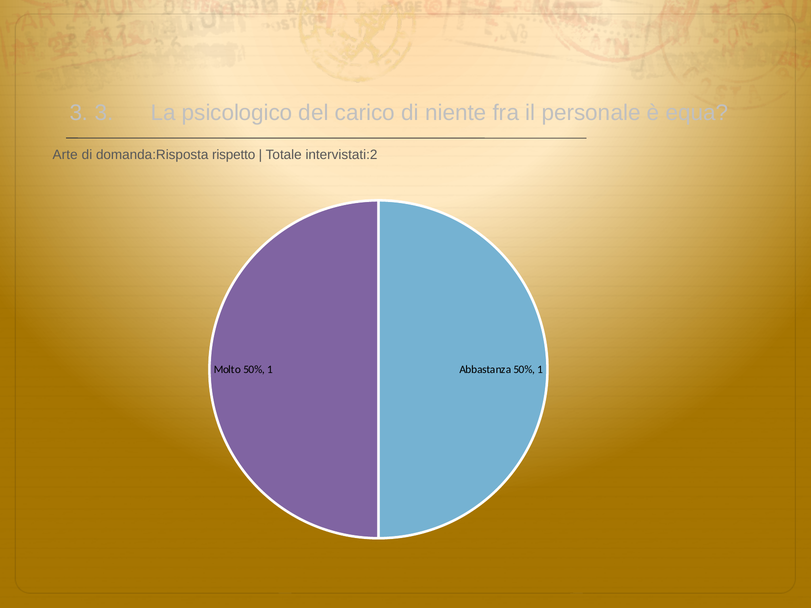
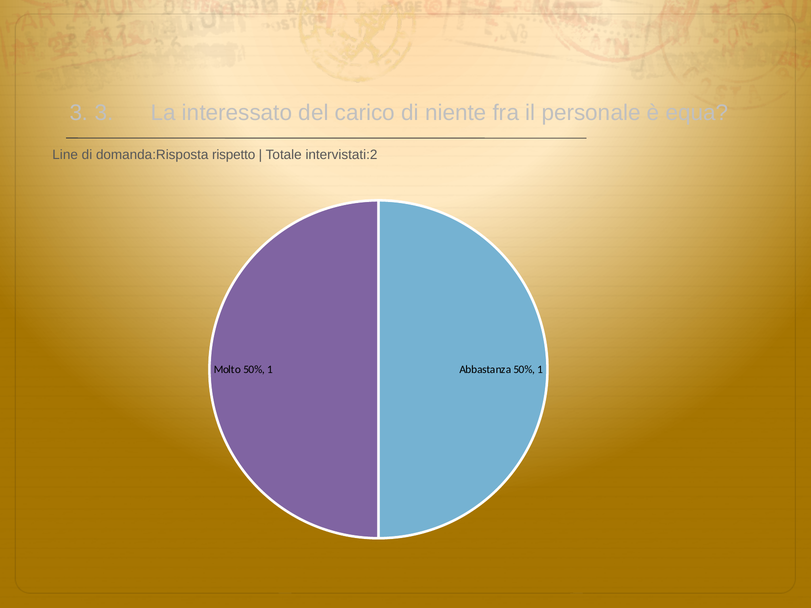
psicologico: psicologico -> interessato (237, 113)
Arte: Arte -> Line (65, 155)
